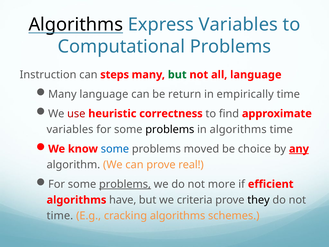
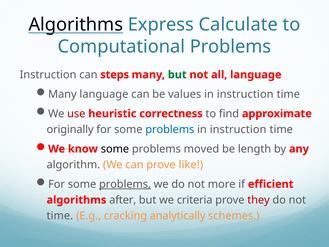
Express Variables: Variables -> Calculate (238, 25)
return: return -> values (185, 94)
empirically: empirically -> instruction (245, 94)
variables: variables -> originally (70, 129)
problems colour: black -> blue (170, 129)
algorithms: algorithms -> instruction (238, 129)
some colour: blue -> black (115, 149)
choice: choice -> length (254, 149)
any underline: present -> none (299, 149)
real: real -> like (191, 165)
have: have -> after (123, 200)
they colour: black -> red (259, 200)
cracking algorithms: algorithms -> analytically (178, 216)
